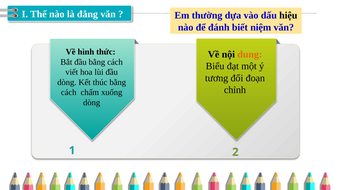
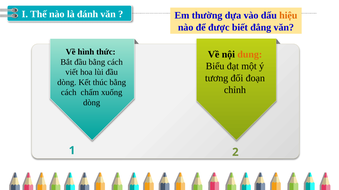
đẳng: đẳng -> đánh (88, 14)
hiệu colour: black -> orange (288, 16)
đánh: đánh -> được (219, 27)
niệm: niệm -> đẳng (261, 27)
